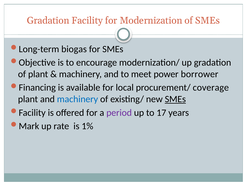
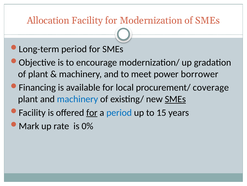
Gradation: Gradation -> Allocation (48, 20)
biogas: biogas -> period (74, 49)
for underline: none -> present (92, 112)
period colour: purple -> blue (119, 112)
17: 17 -> 15 (161, 112)
1%: 1% -> 0% (87, 126)
